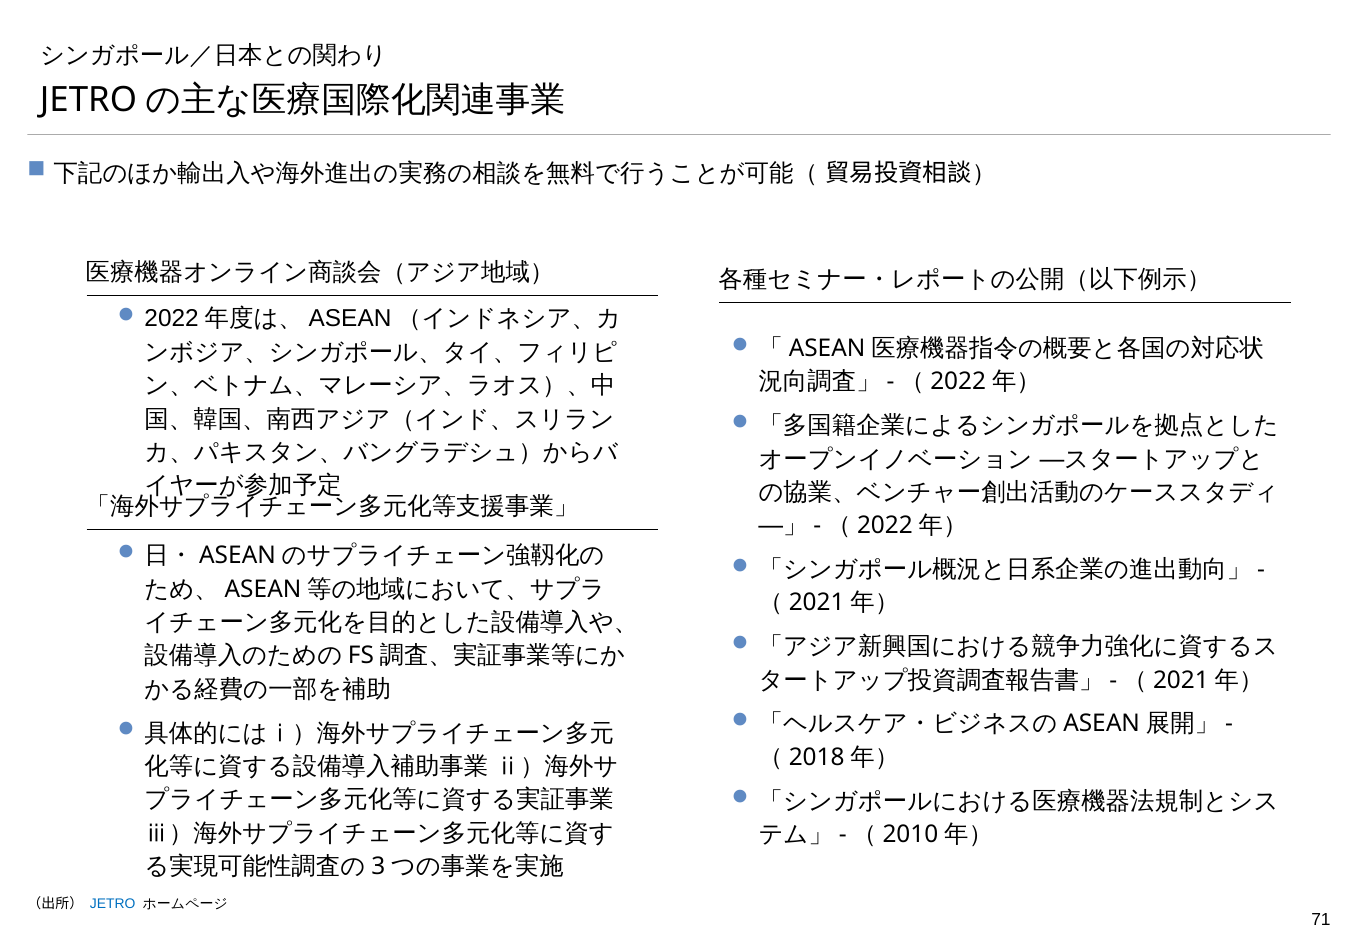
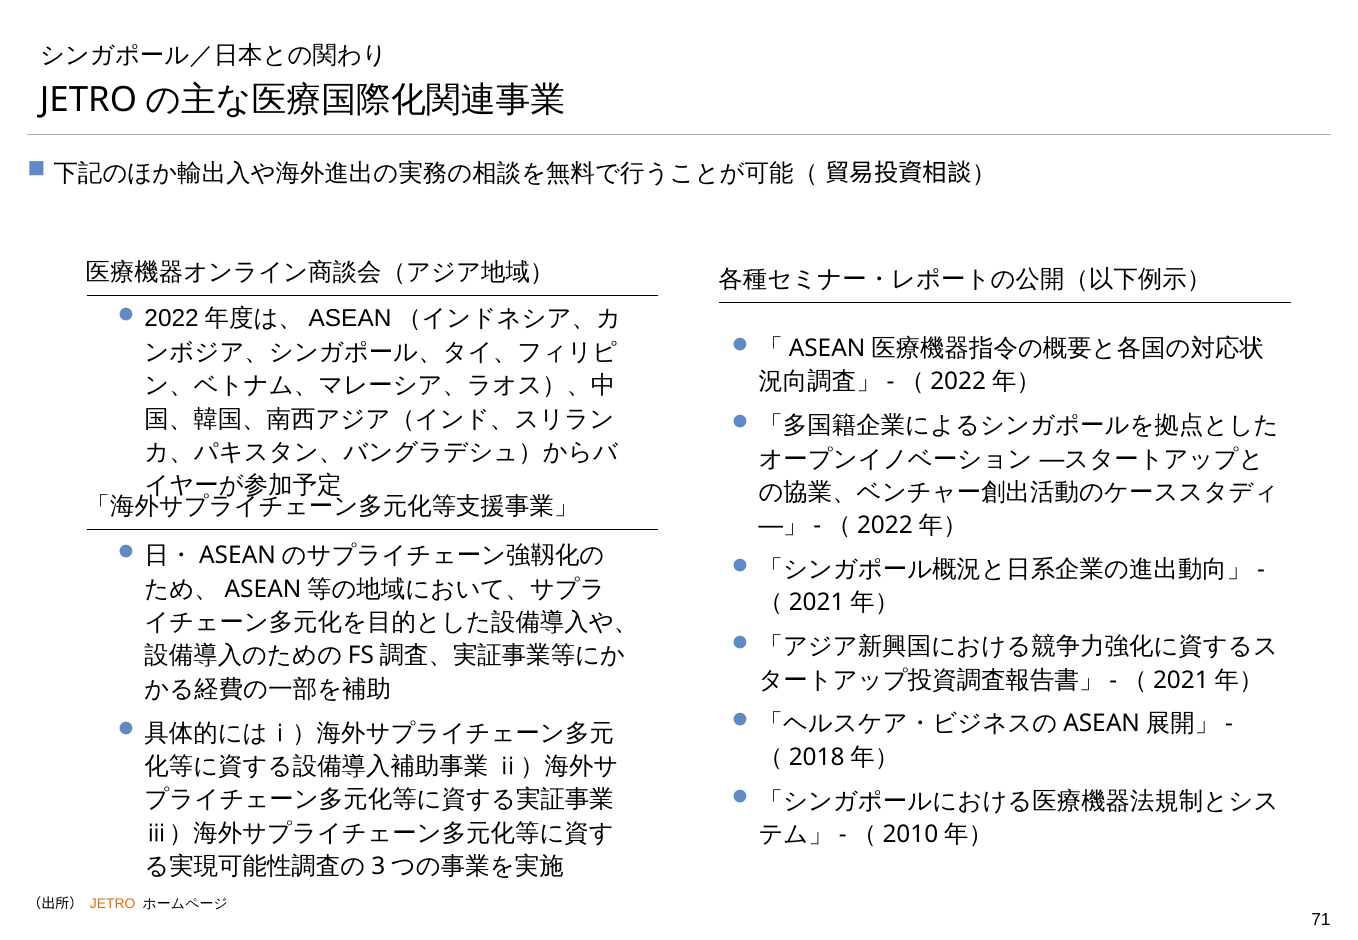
JETRO colour: blue -> orange (113, 904)
